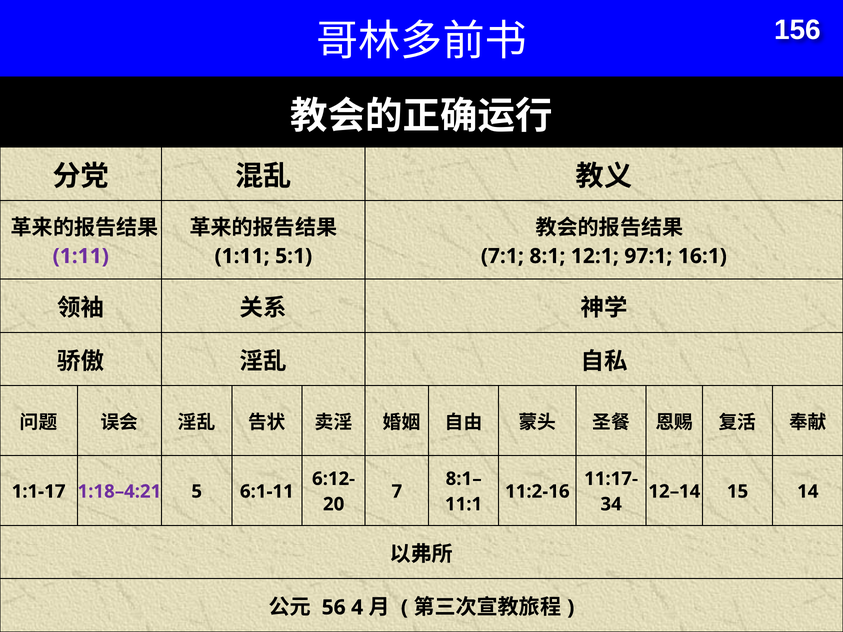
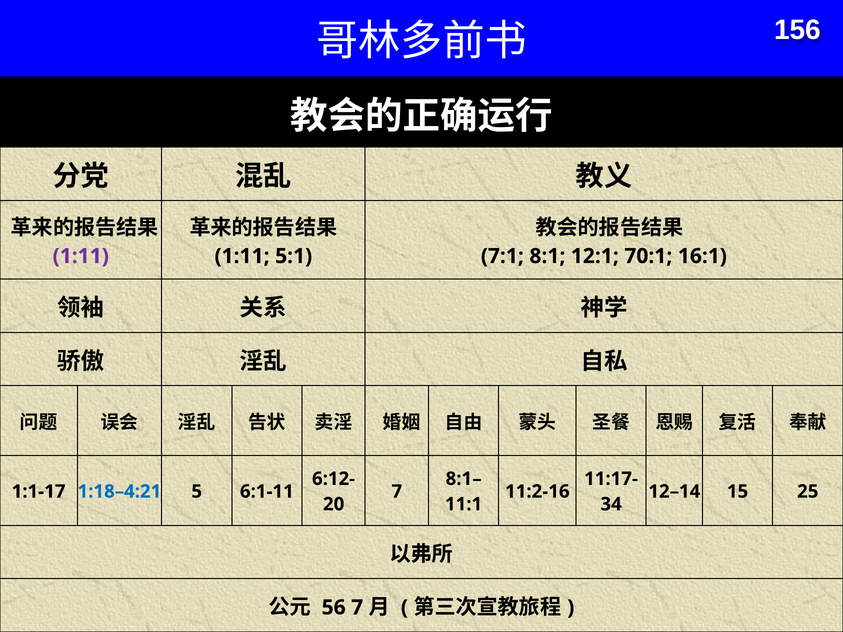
97:1: 97:1 -> 70:1 (648, 256)
1:18–4:21 colour: purple -> blue (119, 492)
14: 14 -> 25 (808, 492)
56 4: 4 -> 7 (357, 608)
